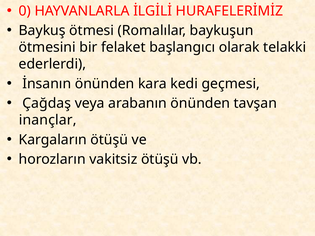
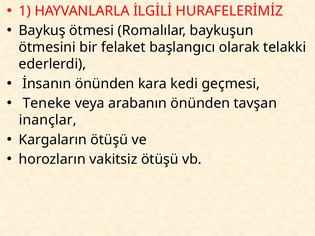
0: 0 -> 1 (25, 11)
Çağdaş: Çağdaş -> Teneke (47, 103)
